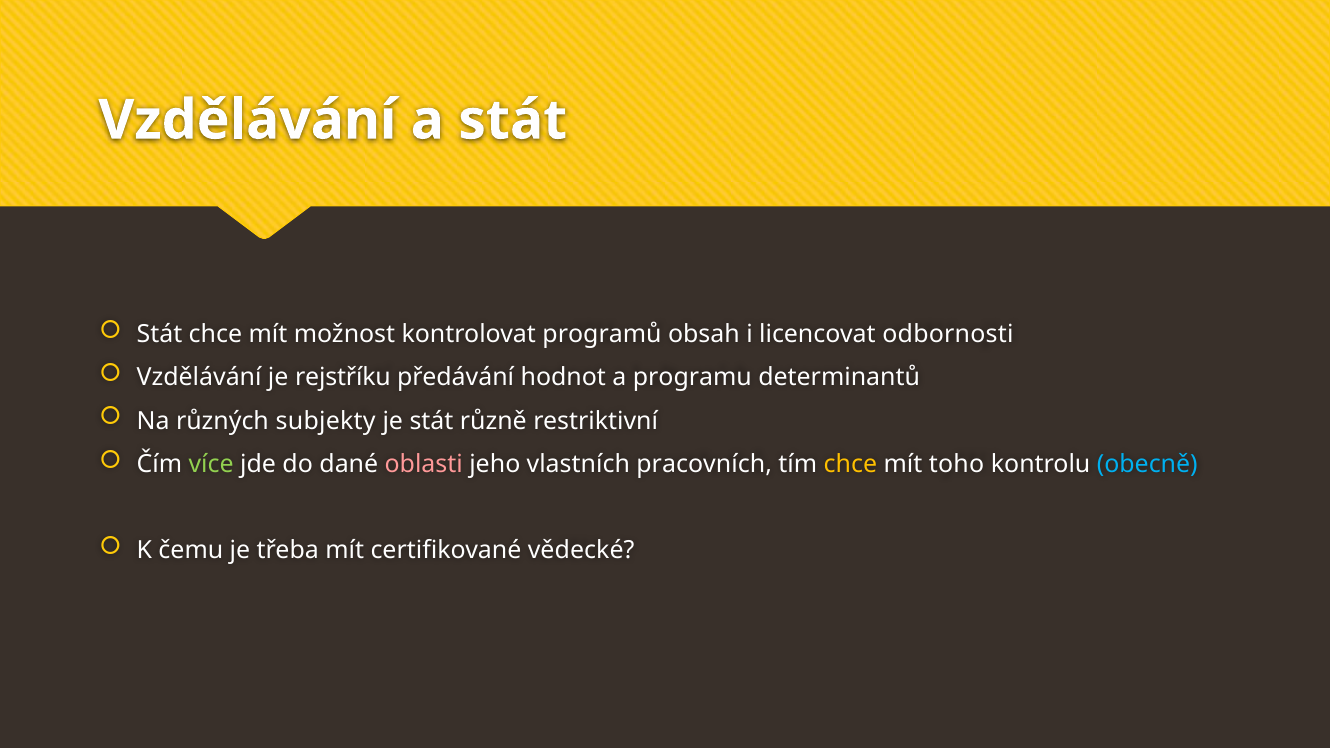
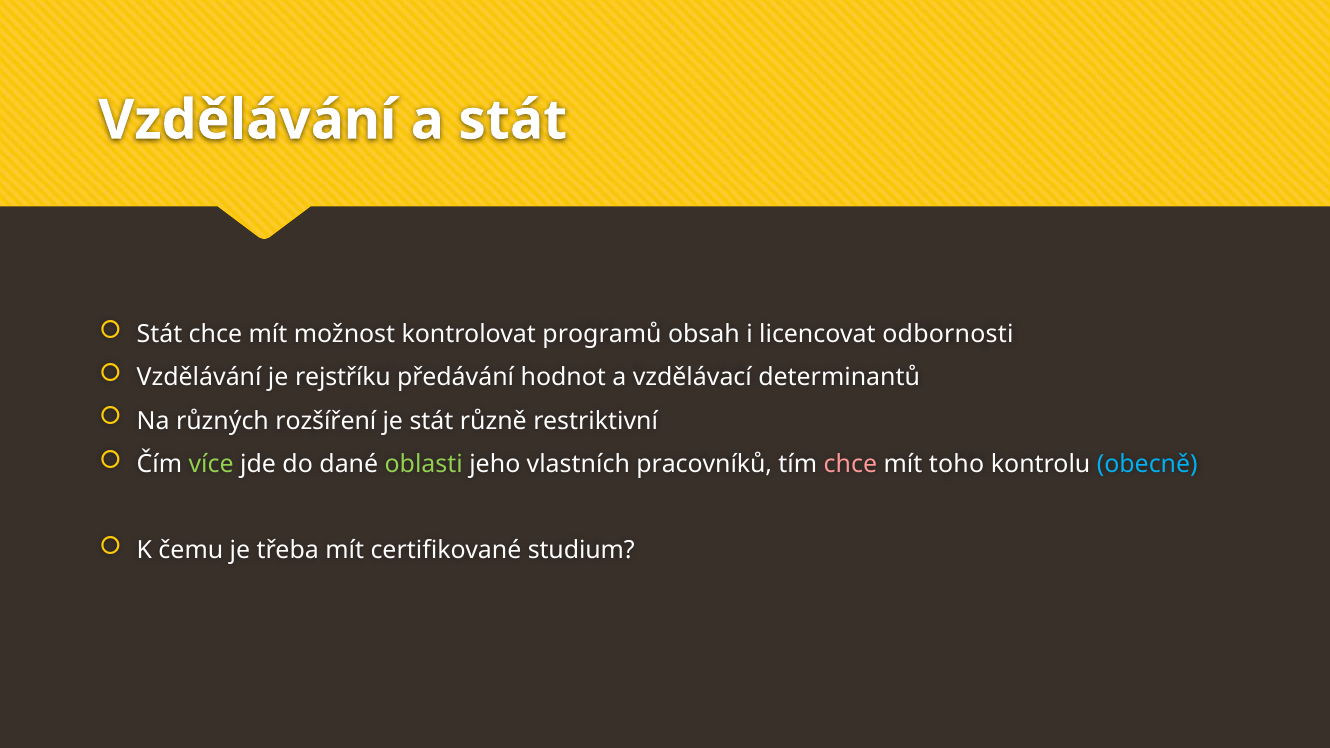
programu: programu -> vzdělávací (692, 378)
subjekty: subjekty -> rozšíření (326, 421)
oblasti colour: pink -> light green (424, 464)
pracovních: pracovních -> pracovníků (704, 464)
chce colour: yellow -> pink (850, 464)
vědecké: vědecké -> studium (581, 551)
